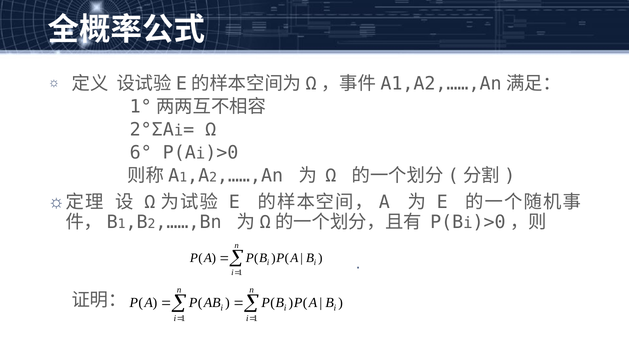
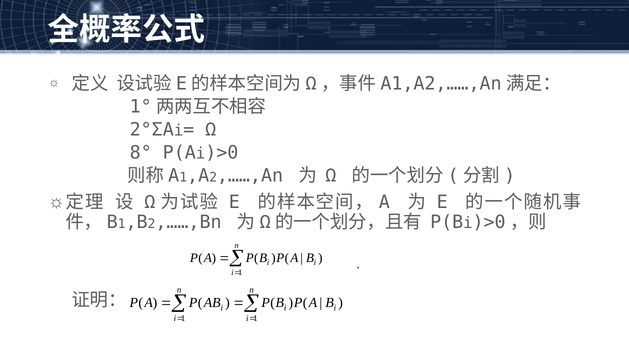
6°: 6° -> 8° (141, 153)
